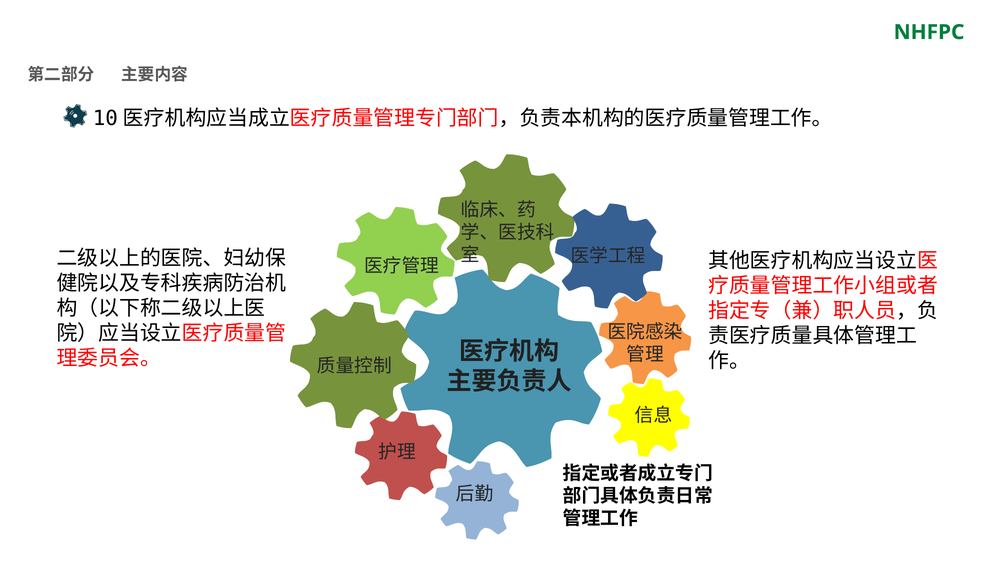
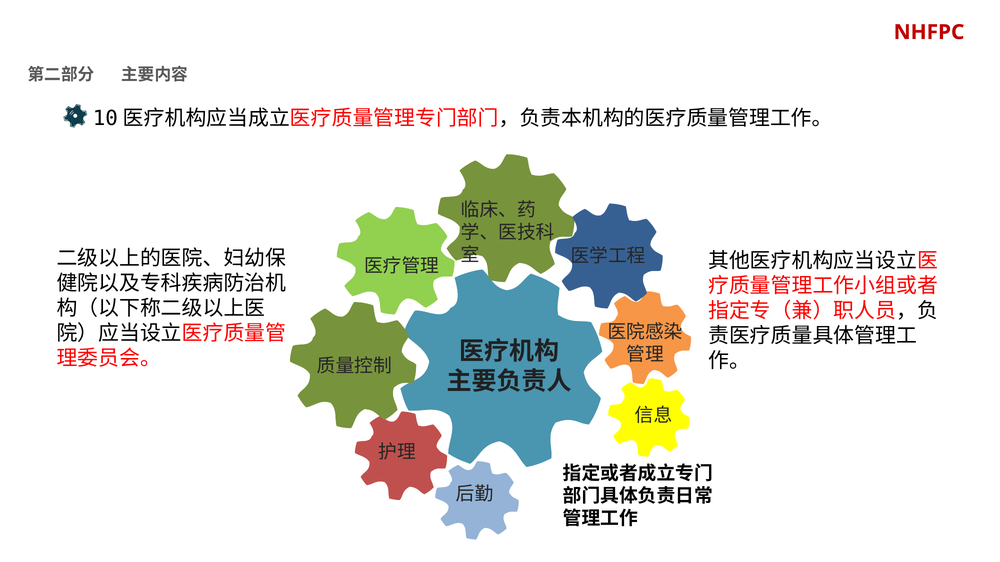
NHFPC colour: green -> red (929, 32)
